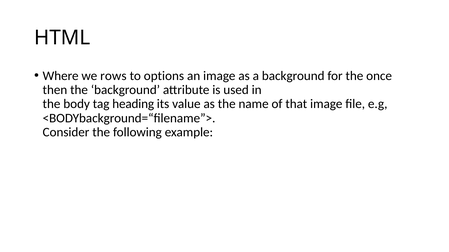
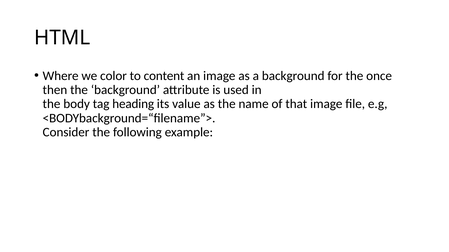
rows: rows -> color (113, 76)
options: options -> content (164, 76)
